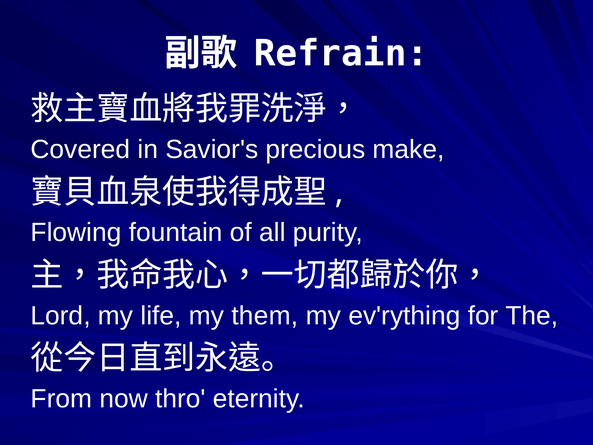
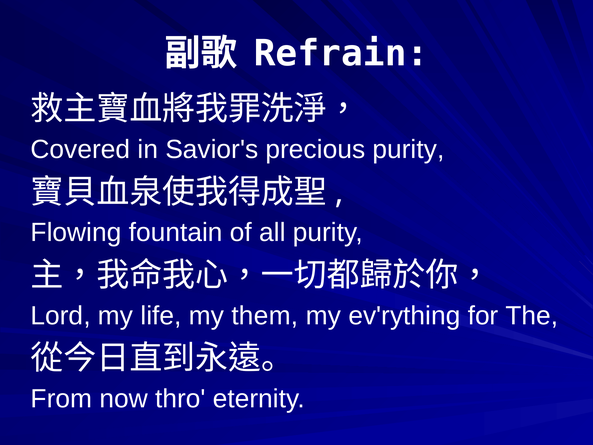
precious make: make -> purity (408, 149)
